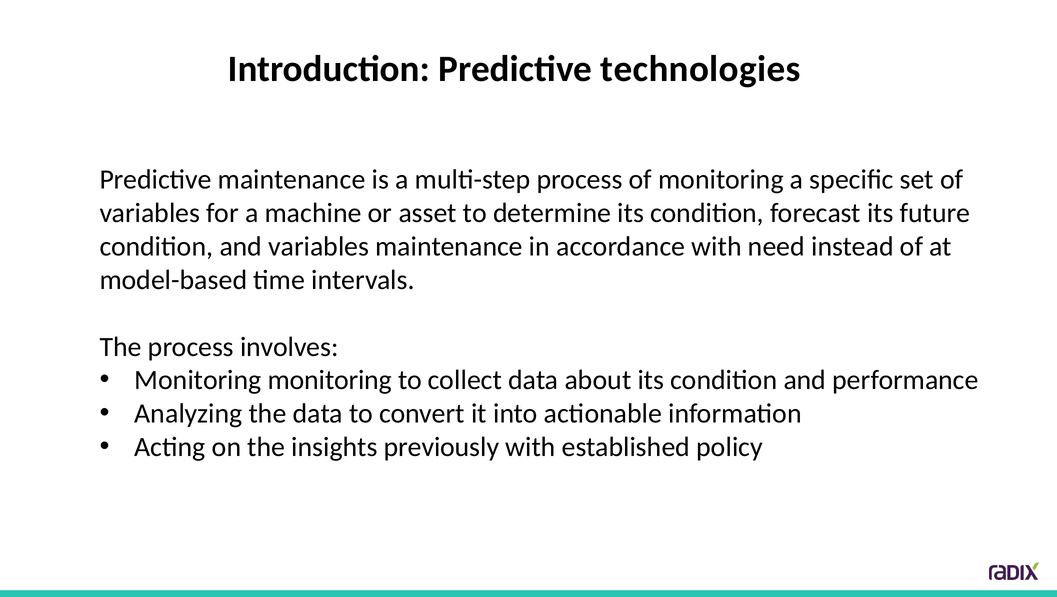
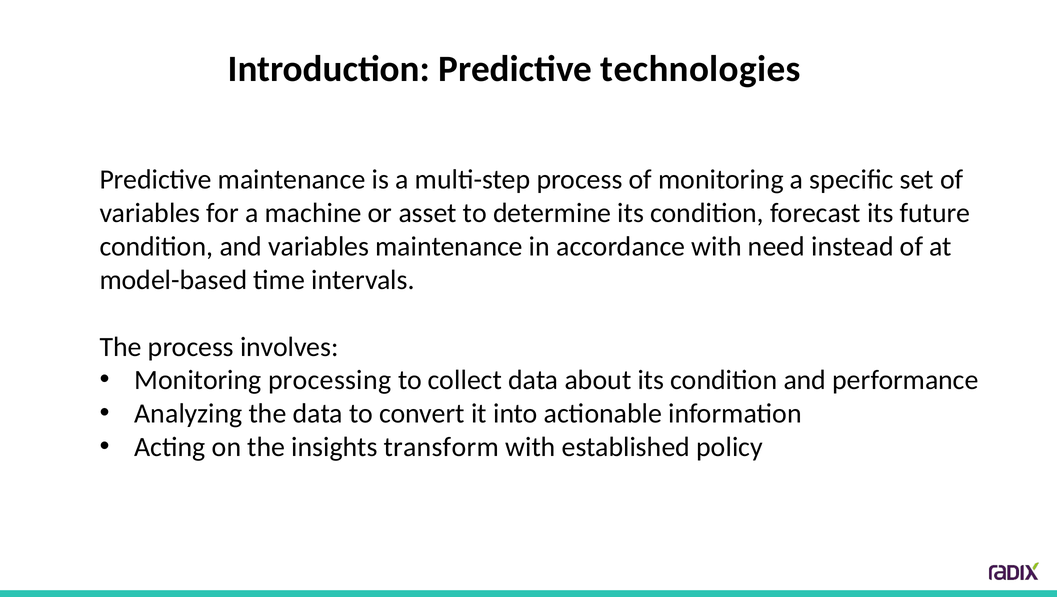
Monitoring monitoring: monitoring -> processing (330, 381)
previously: previously -> transform (441, 447)
